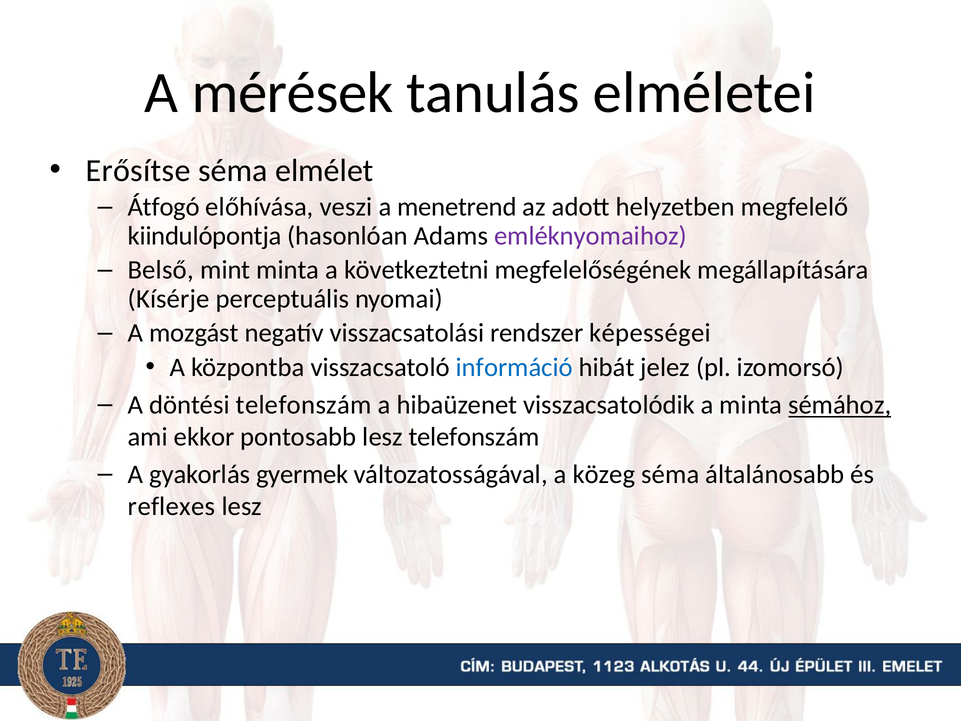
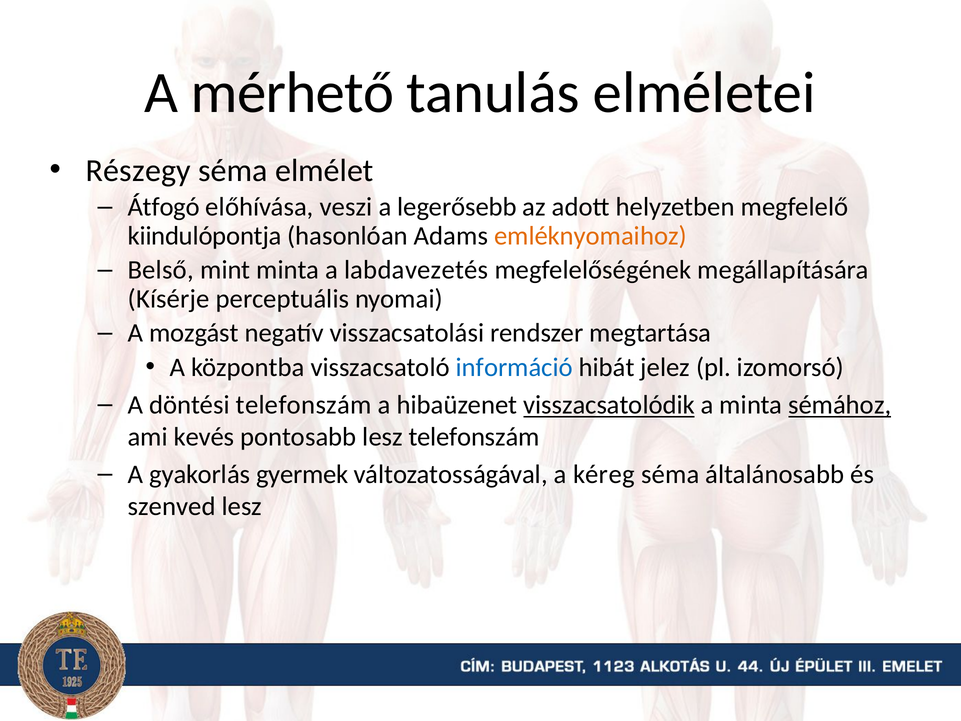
mérések: mérések -> mérhető (293, 93)
Erősítse: Erősítse -> Részegy (138, 170)
menetrend: menetrend -> legerősebb (457, 207)
emléknyomaihoz colour: purple -> orange (590, 236)
következtetni: következtetni -> labdavezetés (416, 270)
képességei: képességei -> megtartása (650, 333)
visszacsatolódik underline: none -> present (609, 405)
ekkor: ekkor -> kevés (204, 437)
közeg: közeg -> kéreg (604, 474)
reflexes: reflexes -> szenved (172, 506)
